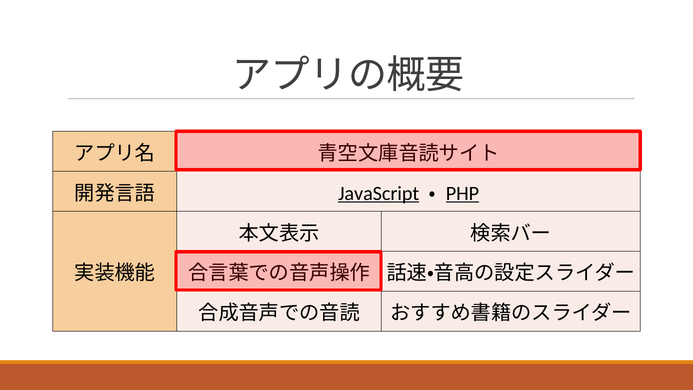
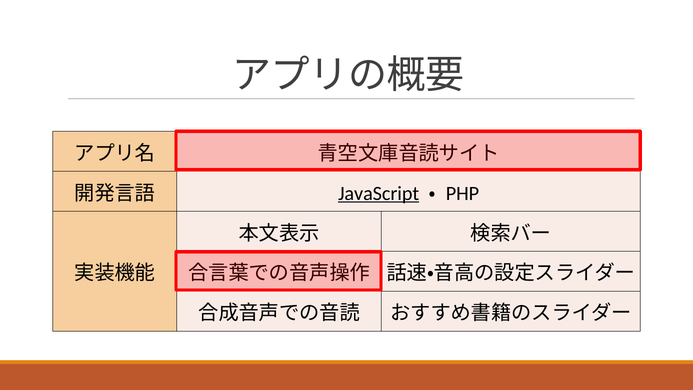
PHP underline: present -> none (462, 193)
